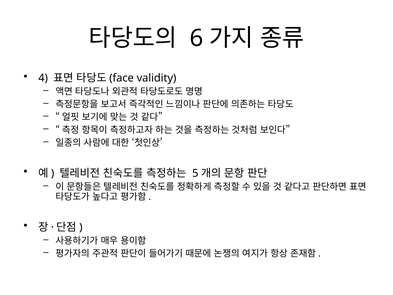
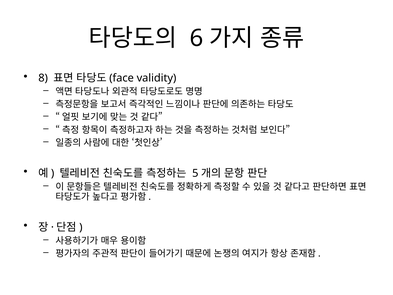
4: 4 -> 8 (43, 78)
